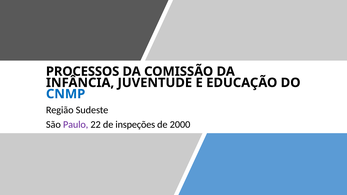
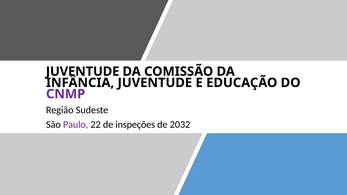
PROCESSOS: PROCESSOS -> JUVENTUDE (83, 72)
CNMP colour: blue -> purple (66, 94)
2000: 2000 -> 2032 (180, 125)
